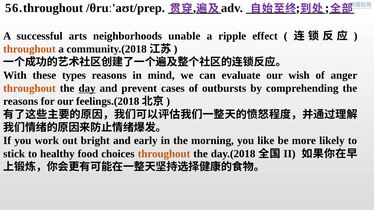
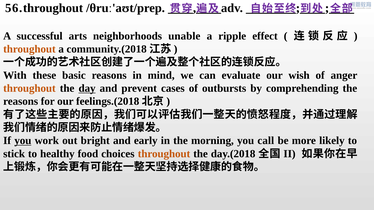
types: types -> basic (74, 75)
you underline: none -> present (23, 141)
like: like -> call (266, 141)
